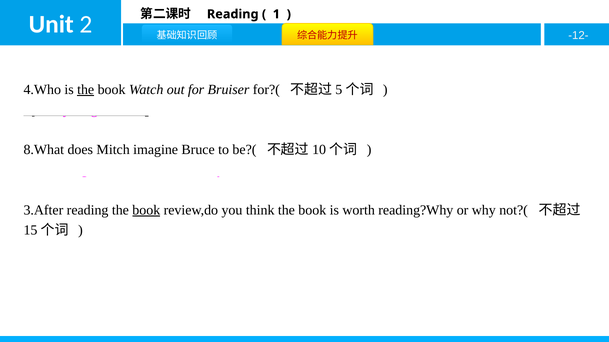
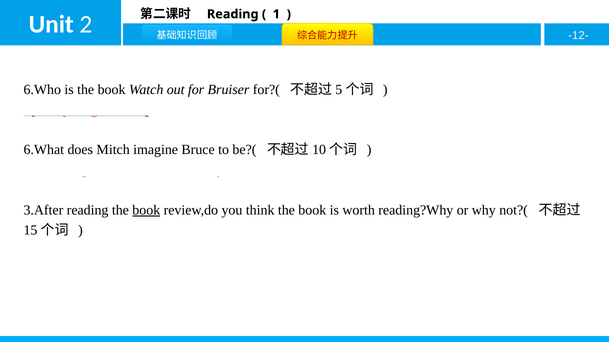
4.Who: 4.Who -> 6.Who (42, 90)
the underline: present -> none (86, 90)
8.What: 8.What -> 6.What (44, 150)
